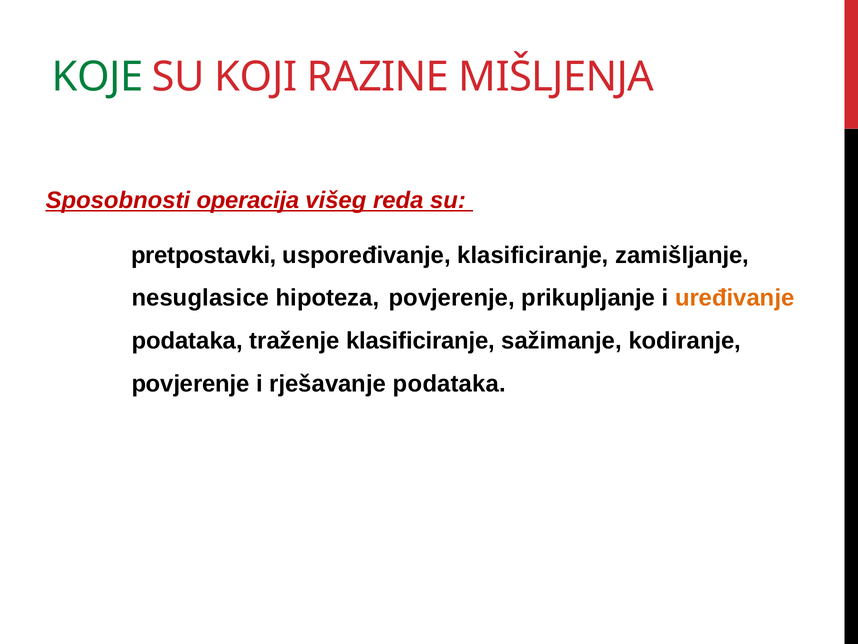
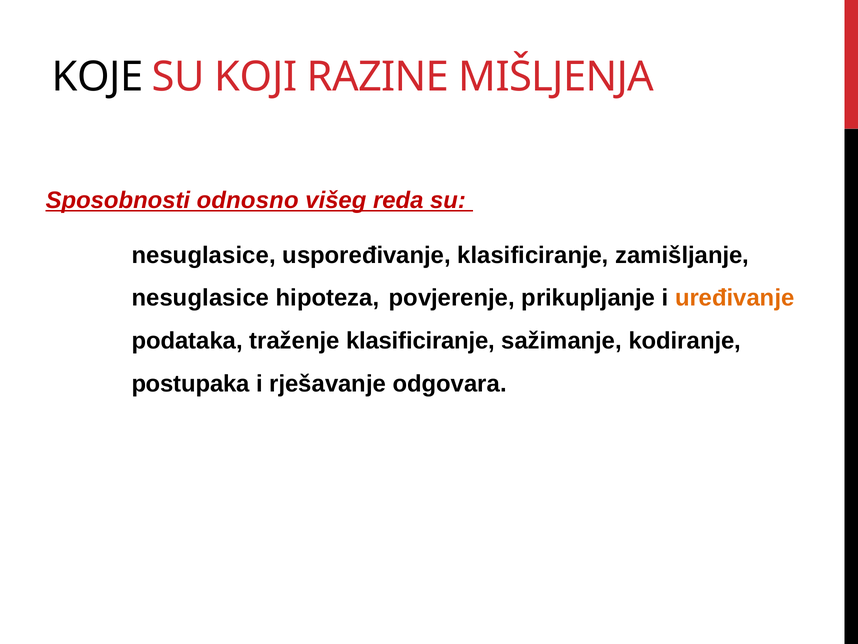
KOJE colour: green -> black (98, 77)
operacija: operacija -> odnosno (248, 200)
pretpostavki: pretpostavki -> nesuglasice (204, 255)
povjerenje: povjerenje -> postupaka (191, 384)
rješavanje podataka: podataka -> odgovara (450, 384)
